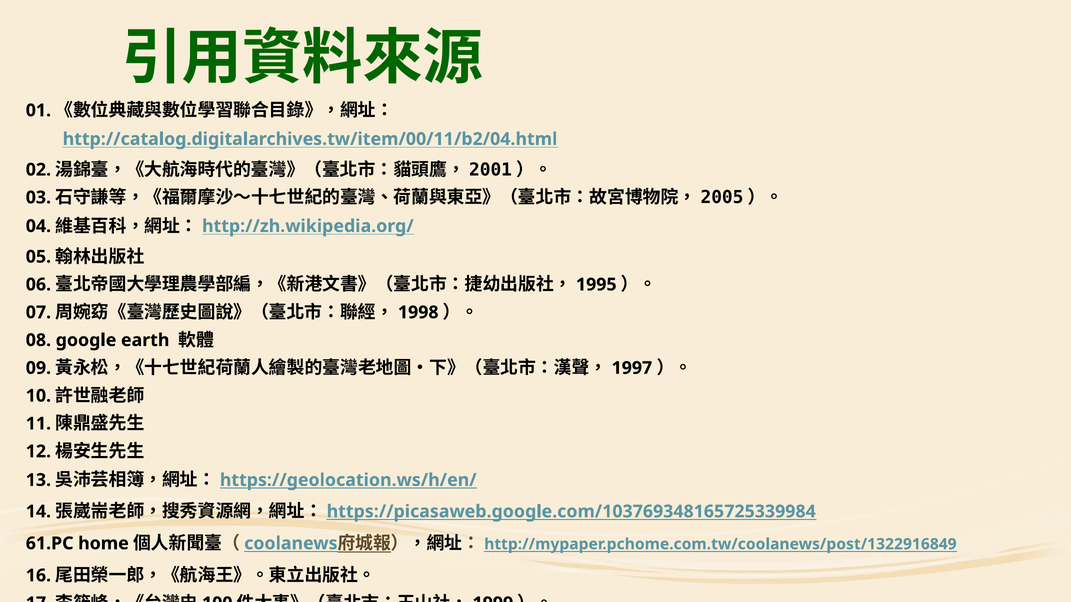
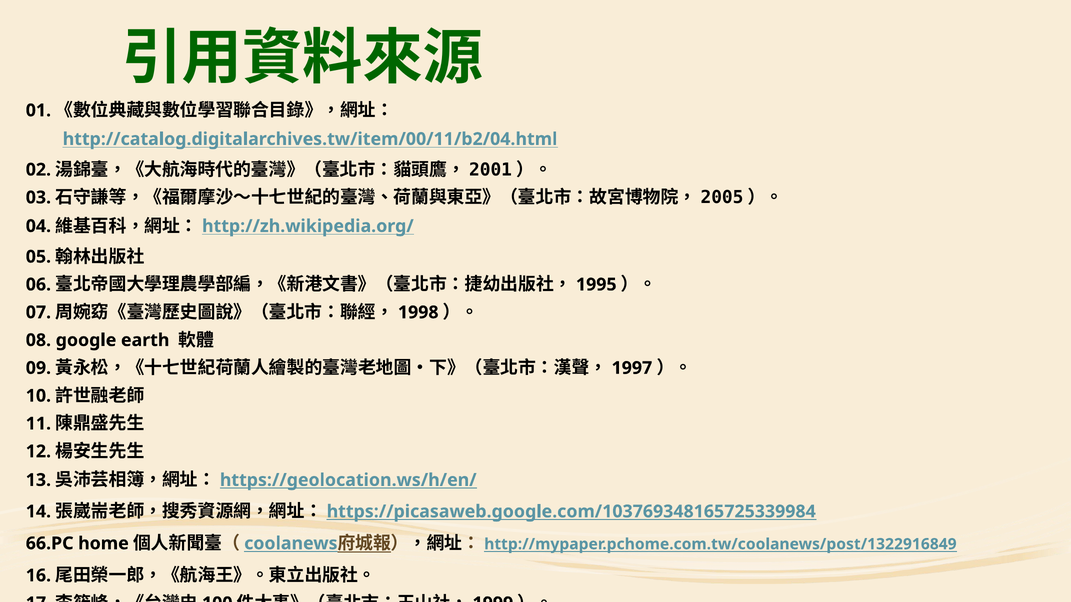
61.PC: 61.PC -> 66.PC (50, 544)
